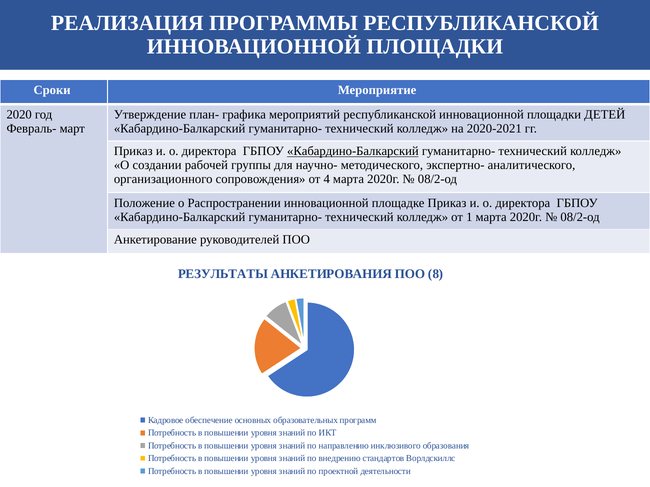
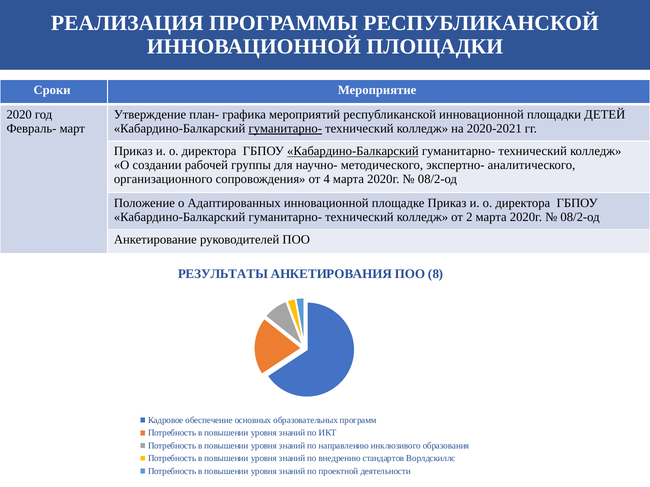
гуманитарно- underline: none -> present (285, 129)
Распространении: Распространении -> Адаптированных (234, 203)
1: 1 -> 2 (469, 217)
